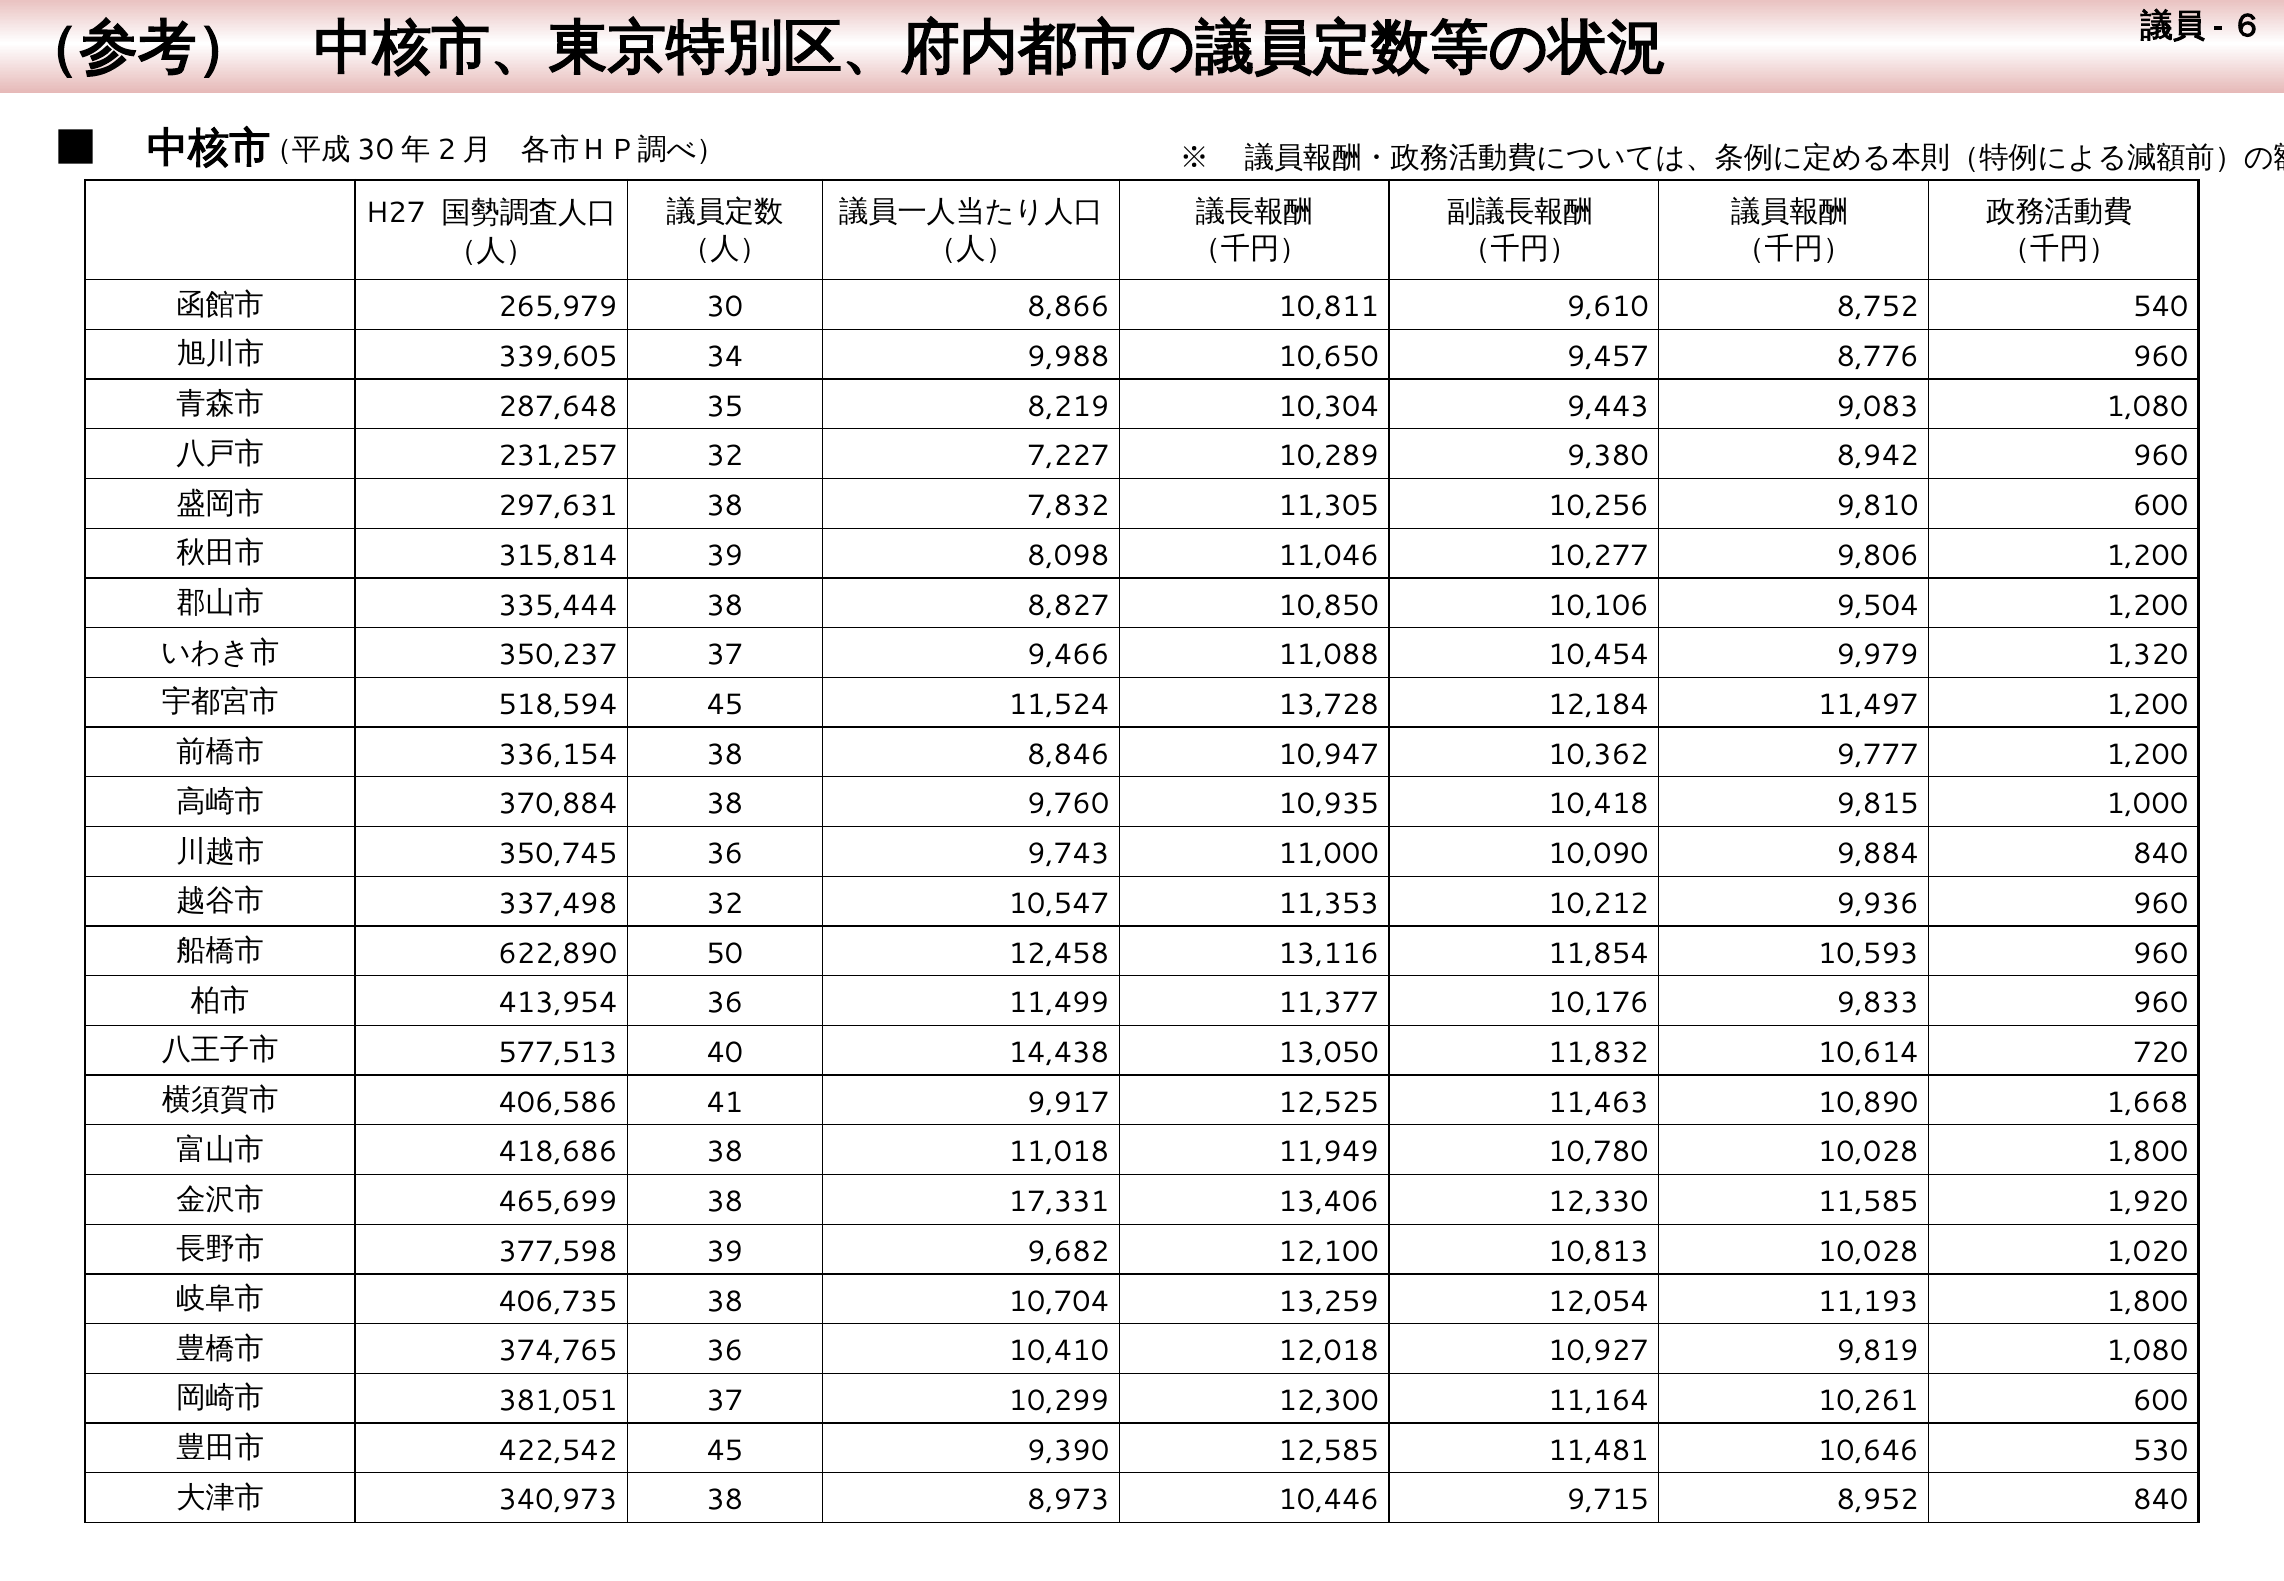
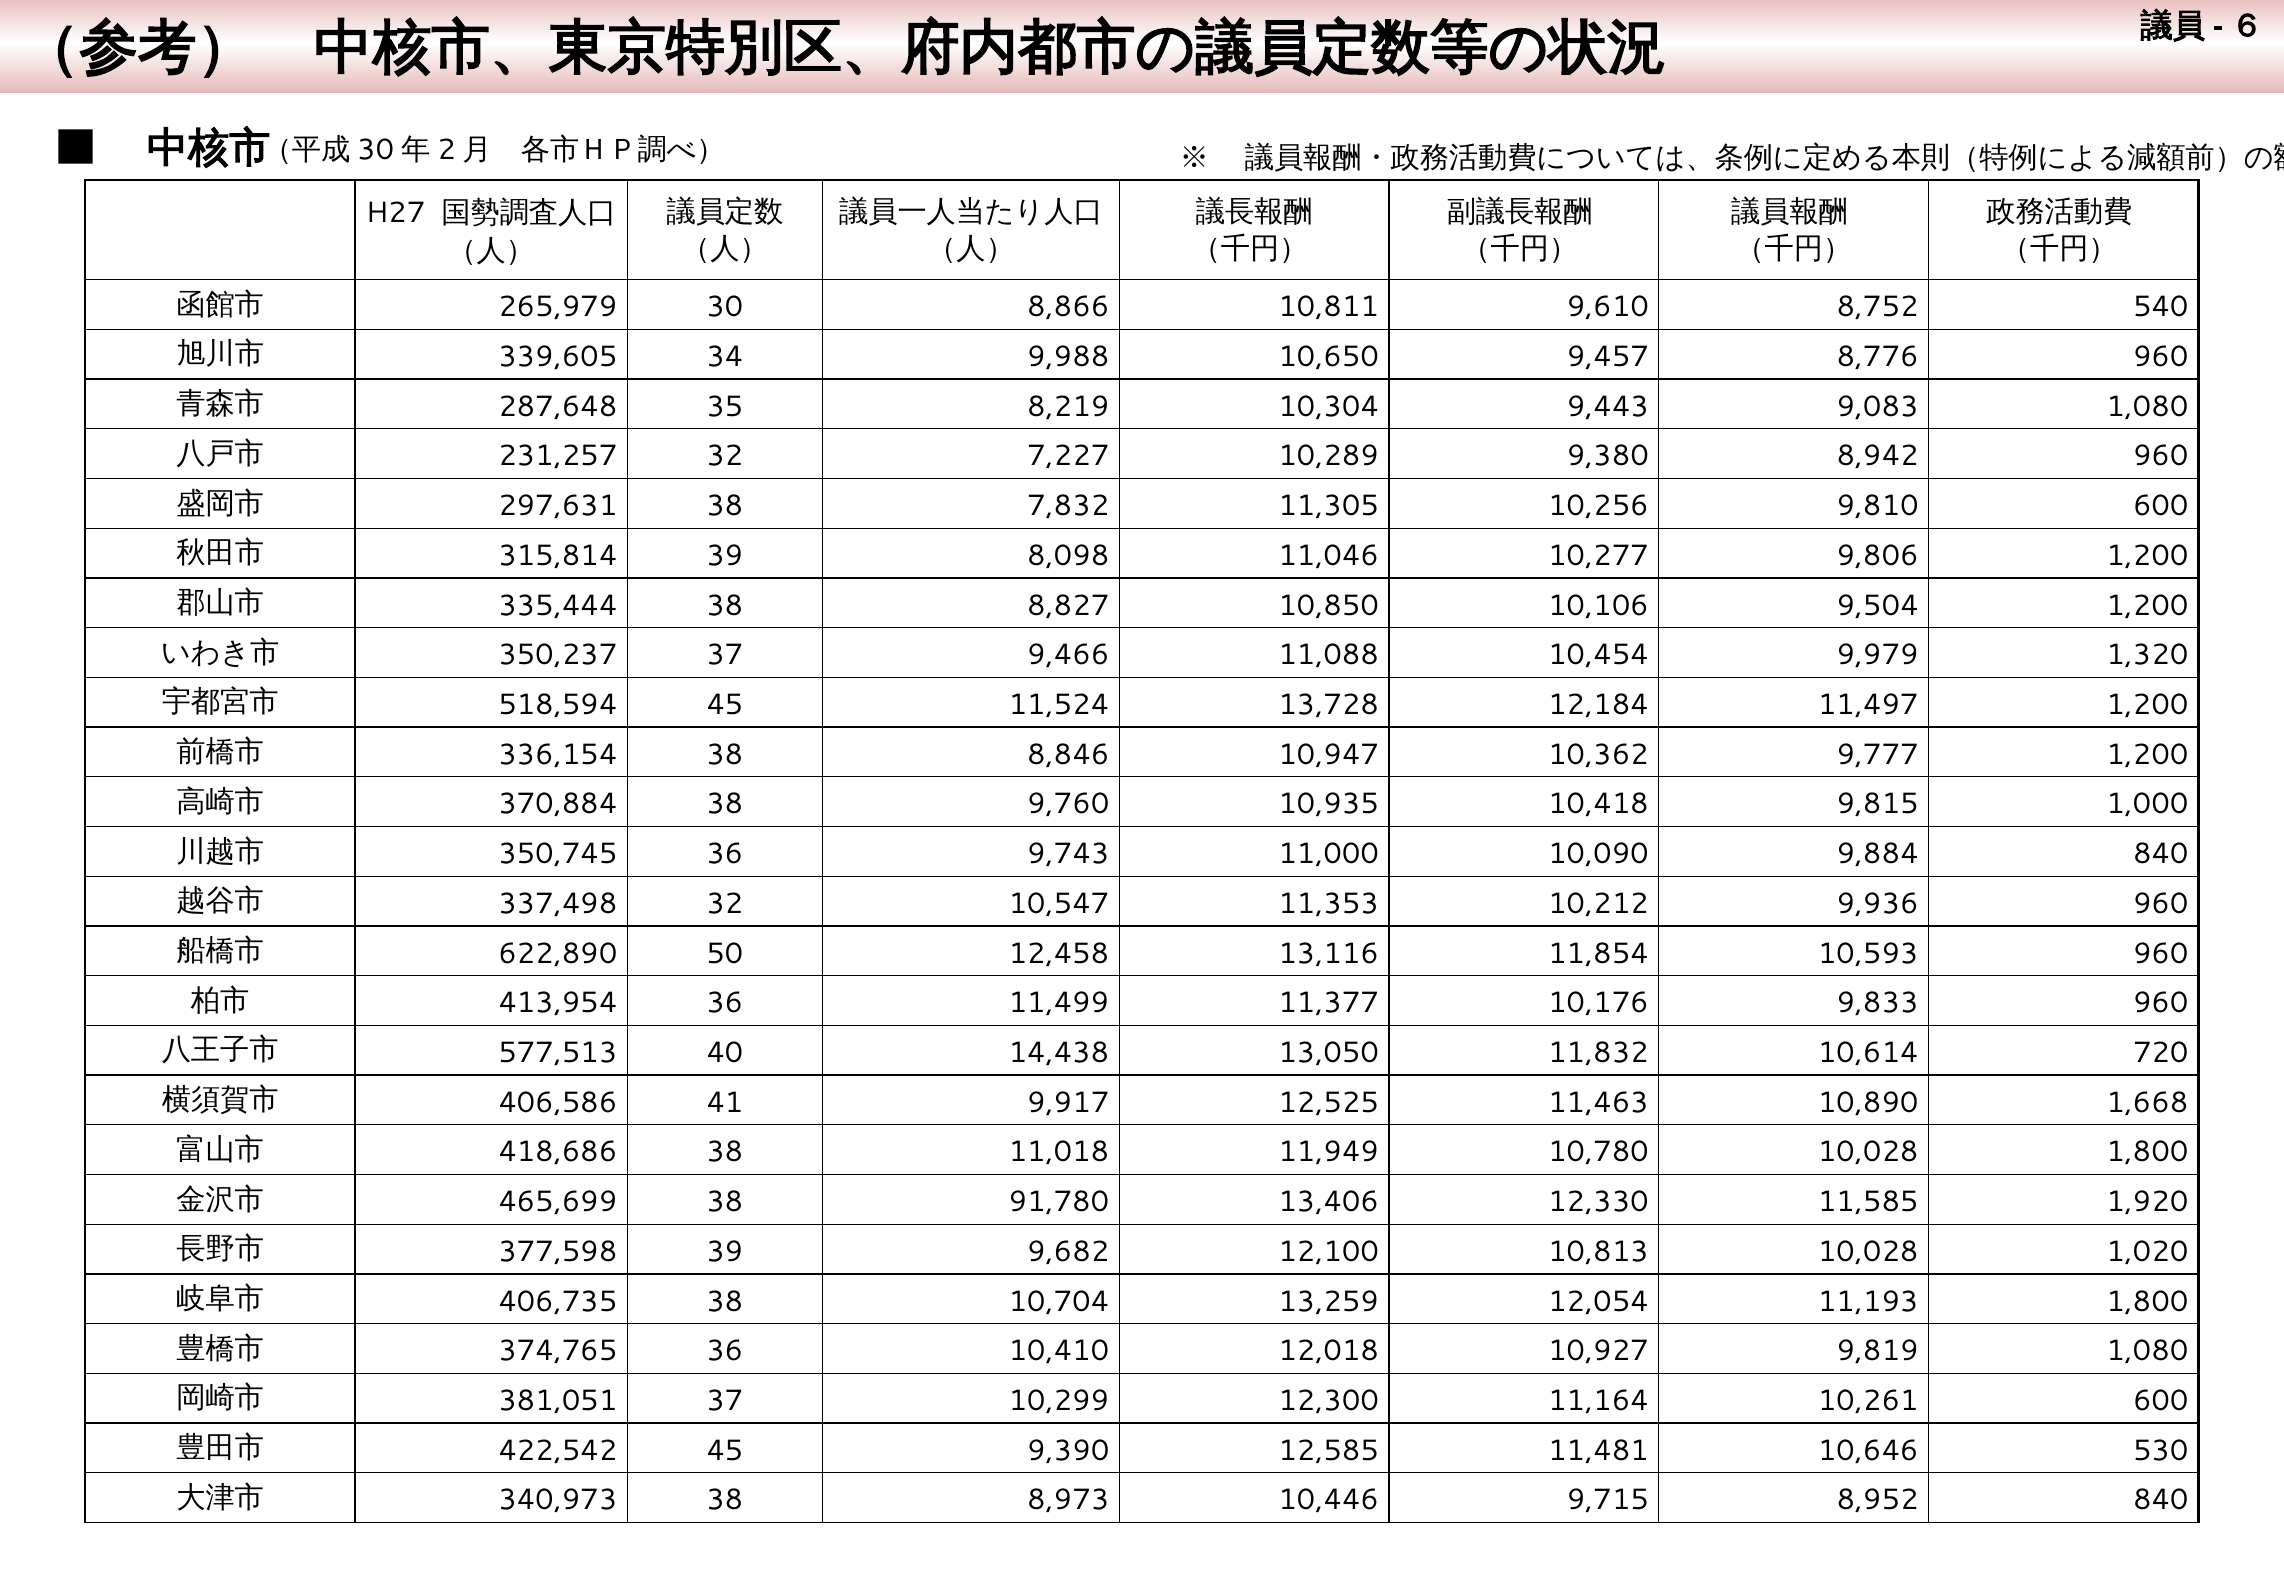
17,331: 17,331 -> 91,780 (1059, 1202)
